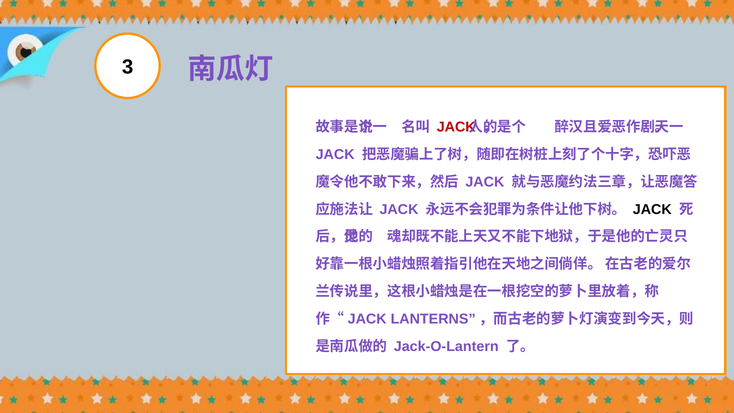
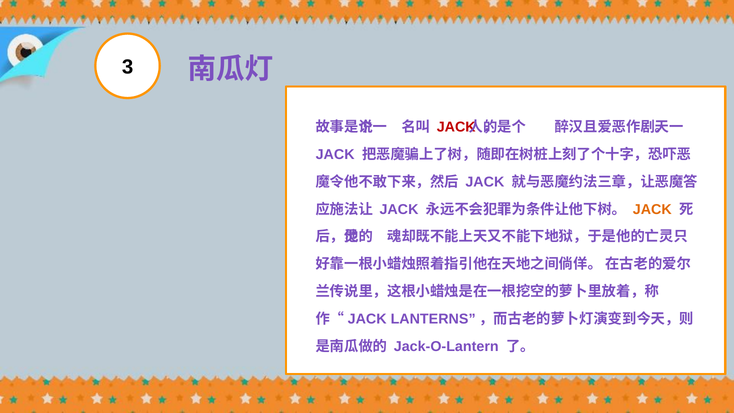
JACK colour: black -> orange (652, 209)
